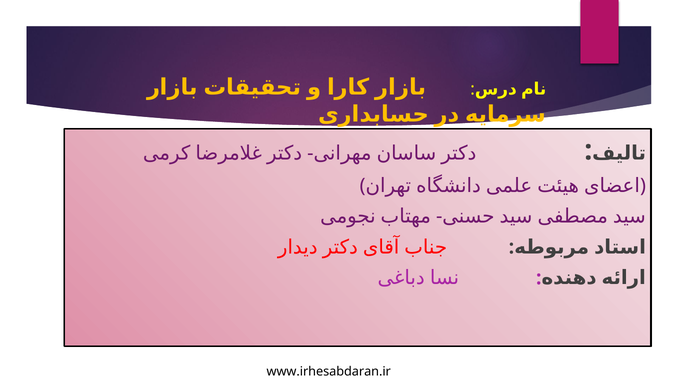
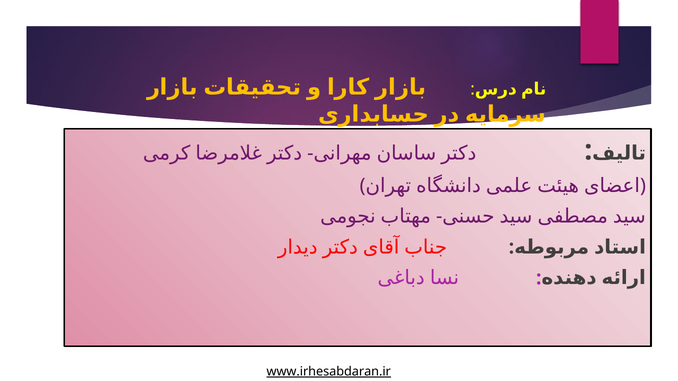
www.irhesabdaran.ir underline: none -> present (329, 372)
